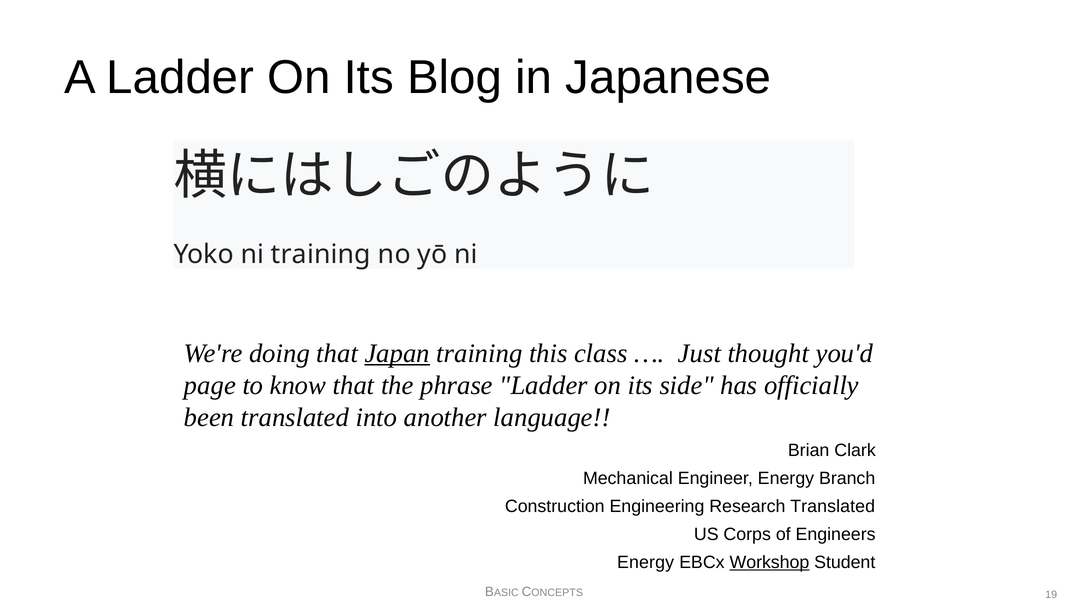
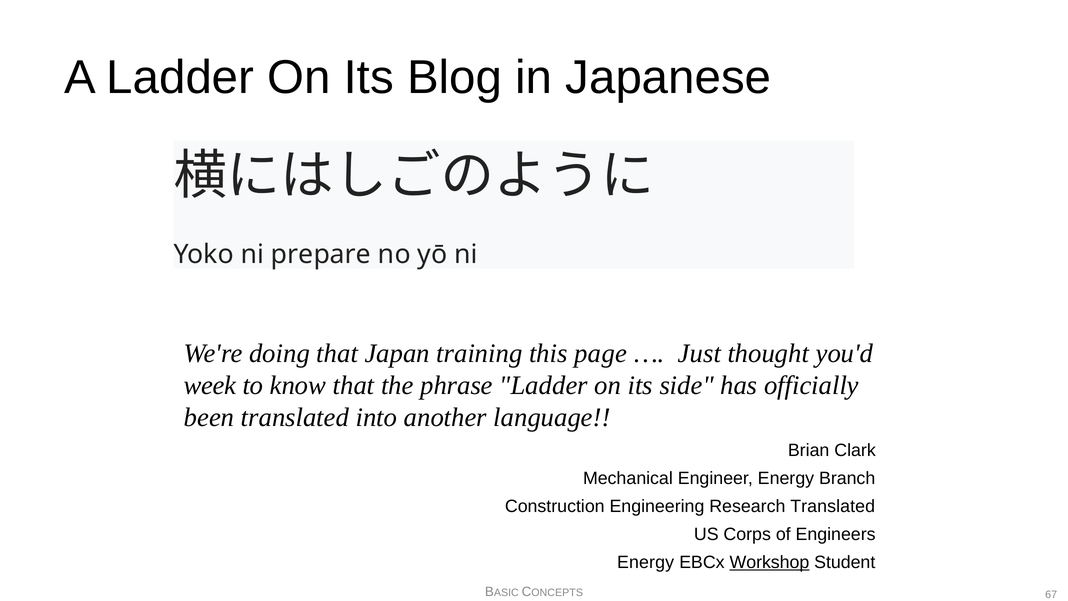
ni training: training -> prepare (321, 254)
Japan underline: present -> none (397, 353)
class: class -> page (601, 353)
page: page -> week (210, 385)
19: 19 -> 67 (1051, 595)
